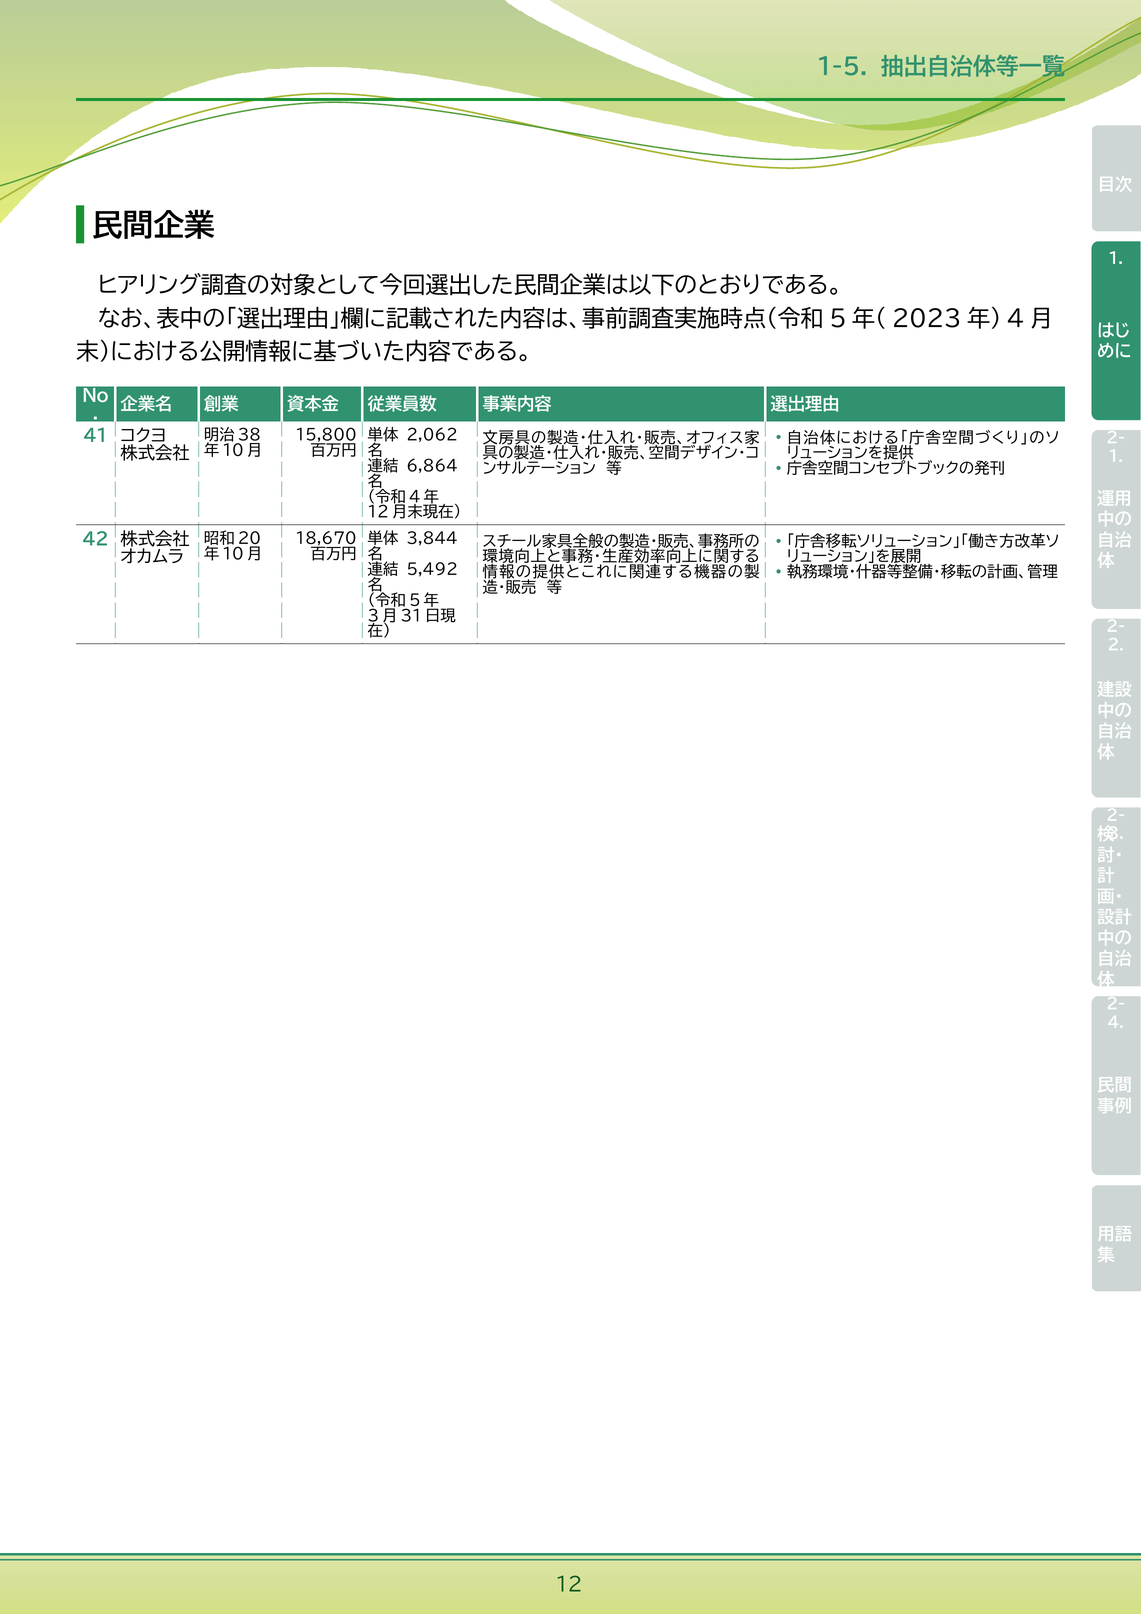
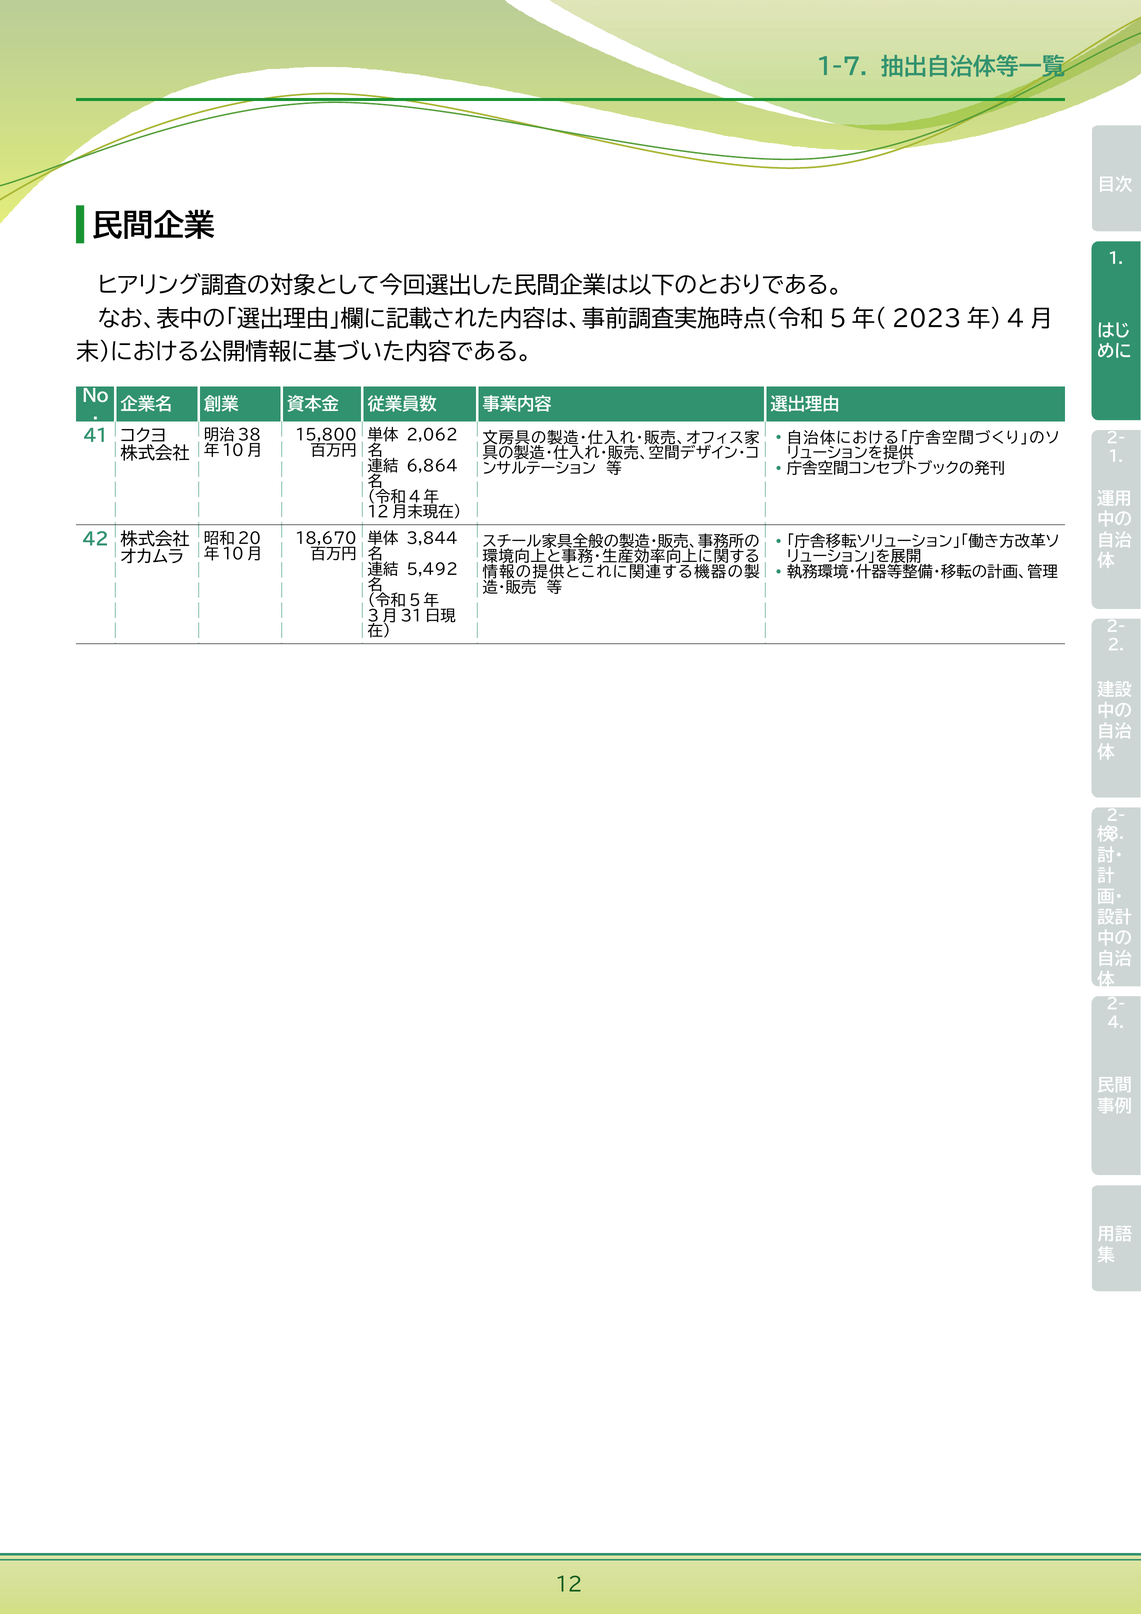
1-5: 1-5 -> 1-7 (842, 67)
